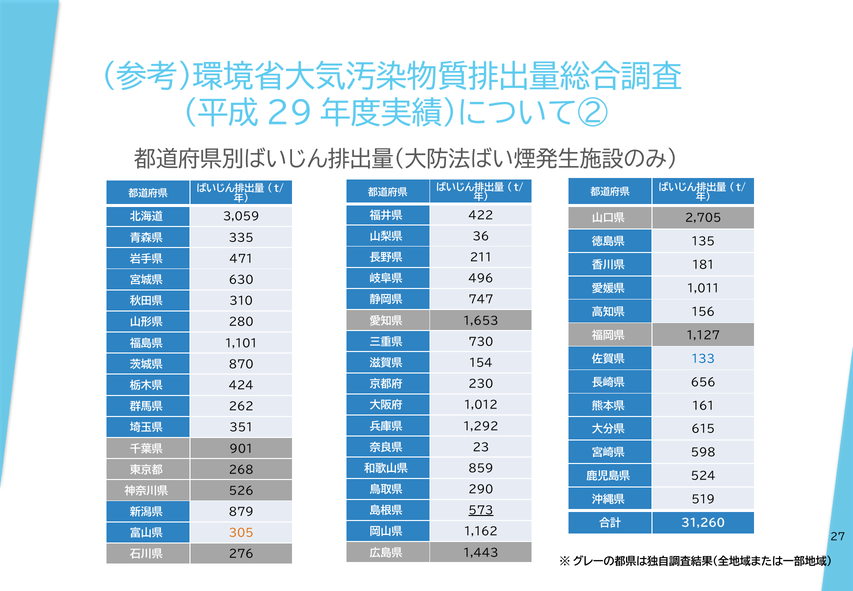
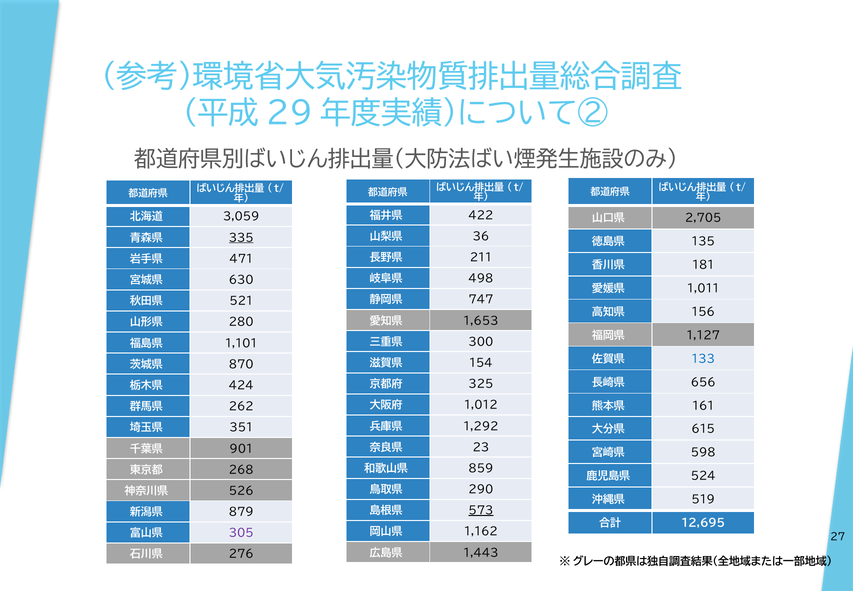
335 underline: none -> present (241, 238)
496: 496 -> 498 (481, 279)
310: 310 -> 521 (241, 301)
730: 730 -> 300 (481, 342)
230: 230 -> 325 (481, 384)
31,260: 31,260 -> 12,695 (703, 523)
305 colour: orange -> purple (241, 533)
